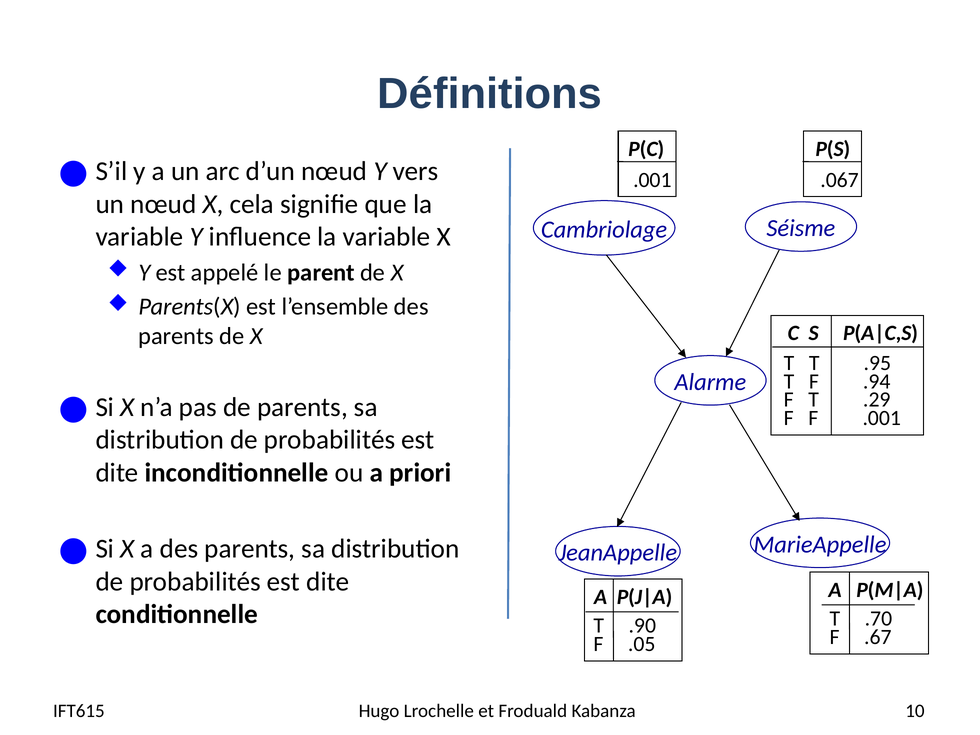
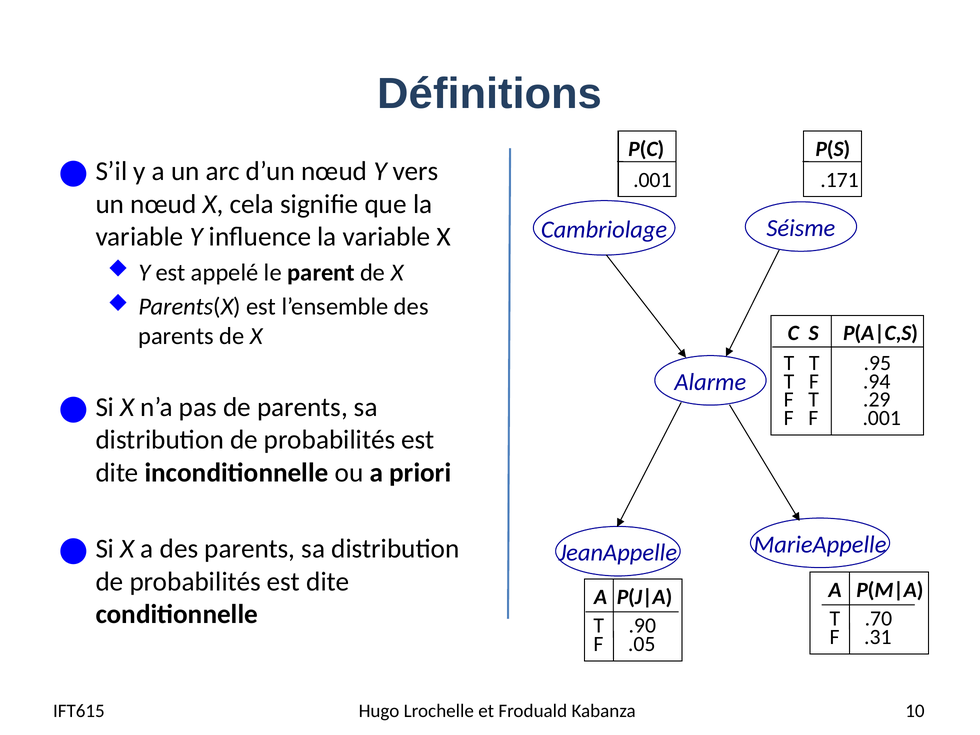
.067: .067 -> .171 (840, 180)
.67: .67 -> .31 (878, 637)
